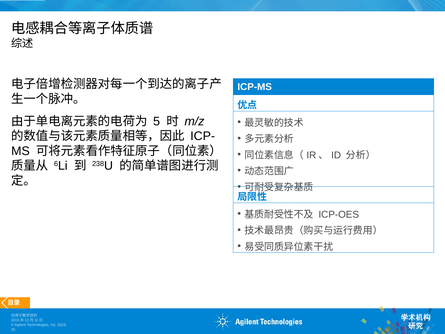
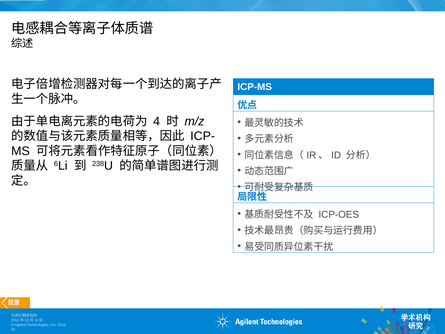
5: 5 -> 4 (157, 121)
